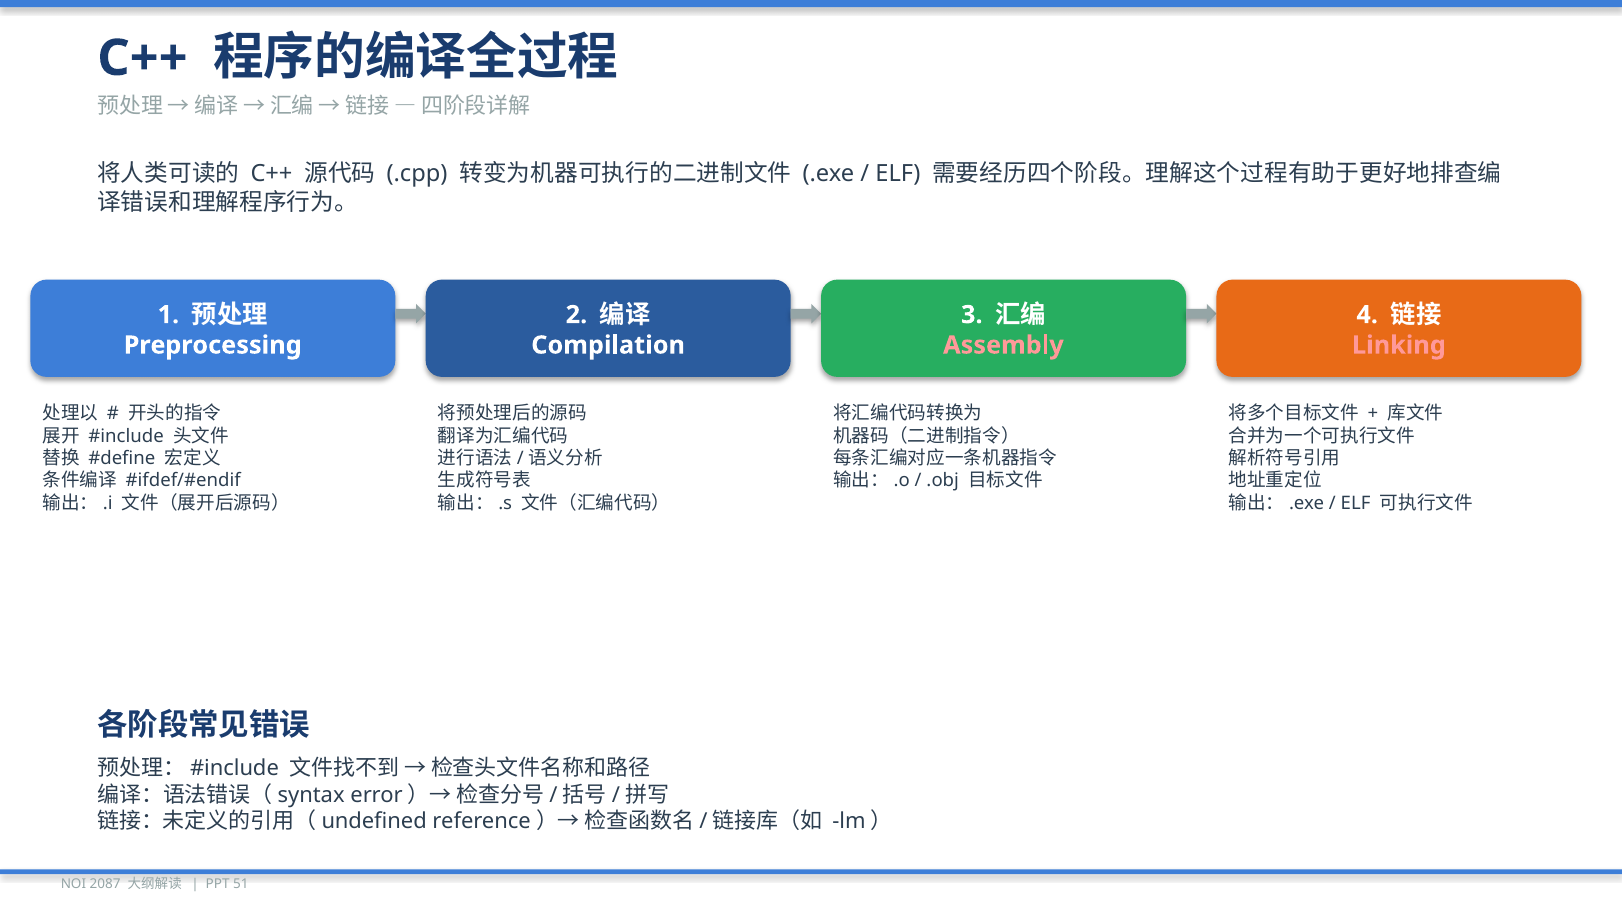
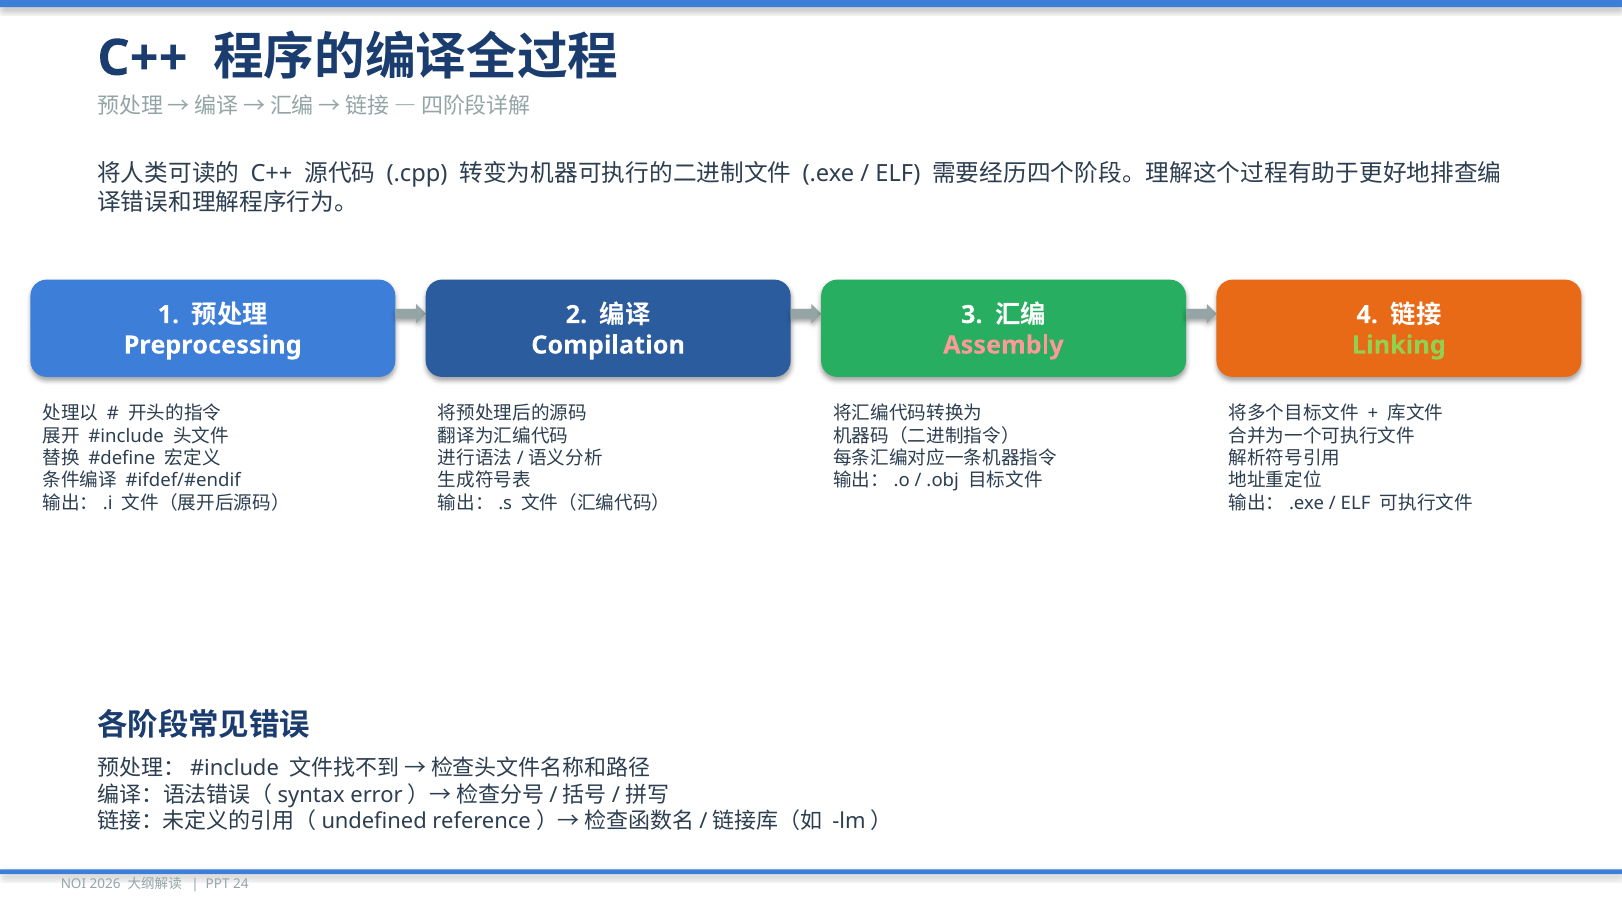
Linking colour: pink -> light green (1399, 345)
2087: 2087 -> 2026 (105, 885)
51: 51 -> 24 (241, 885)
